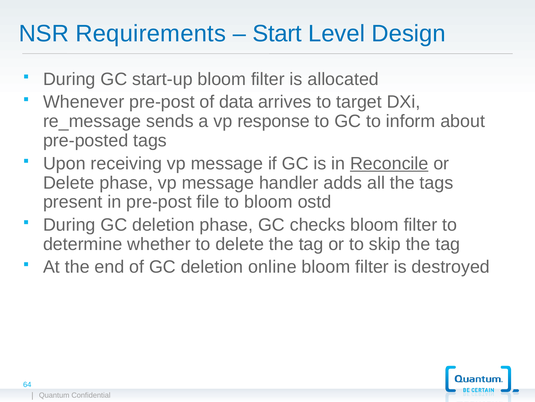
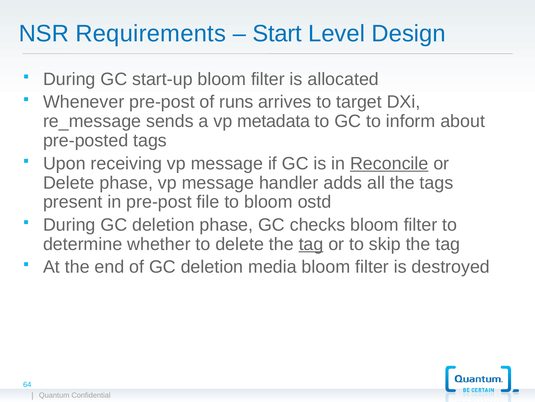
data: data -> runs (236, 102)
response: response -> metadata (274, 121)
tag underline: none -> present (311, 244)
online: online -> media (272, 267)
